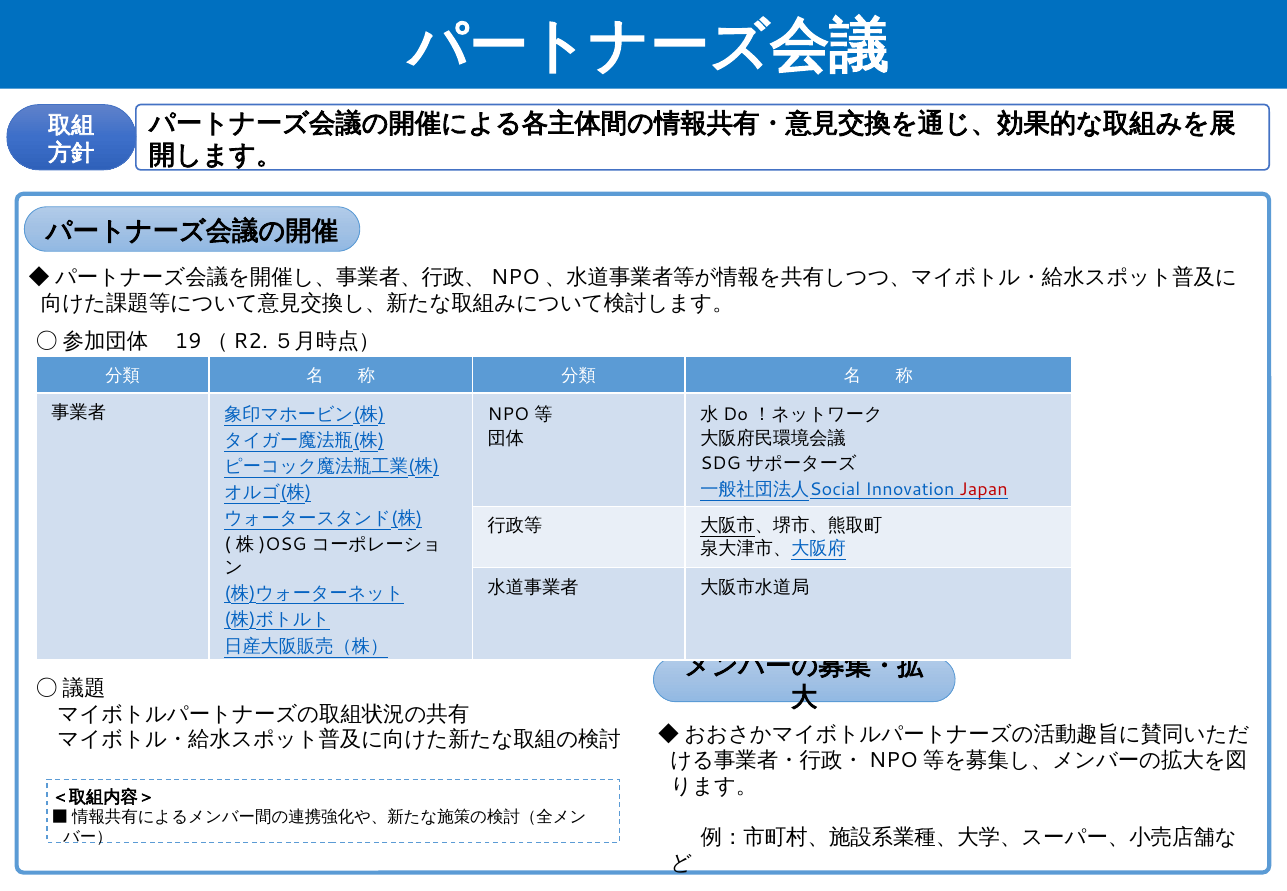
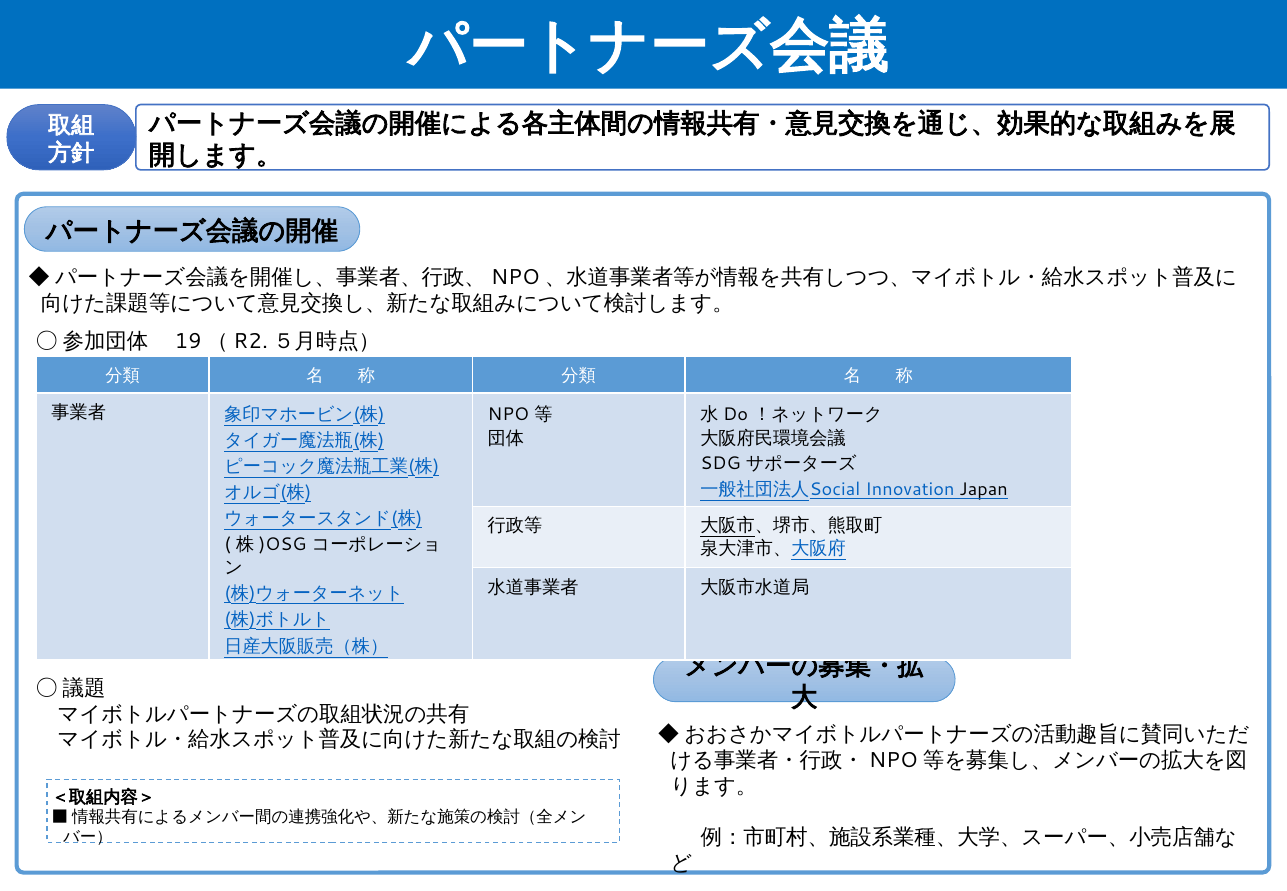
Japan colour: red -> black (984, 489)
